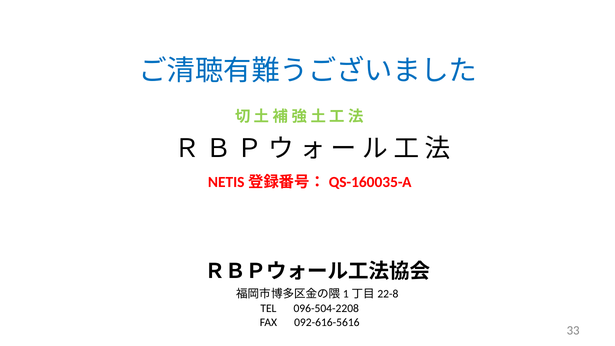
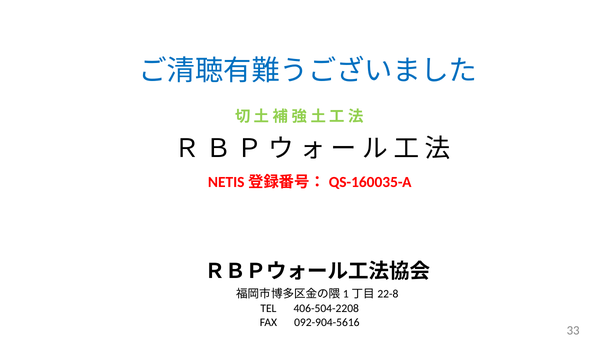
096-504-2208: 096-504-2208 -> 406-504-2208 (326, 308)
092-616-5616: 092-616-5616 -> 092-904-5616 (327, 322)
